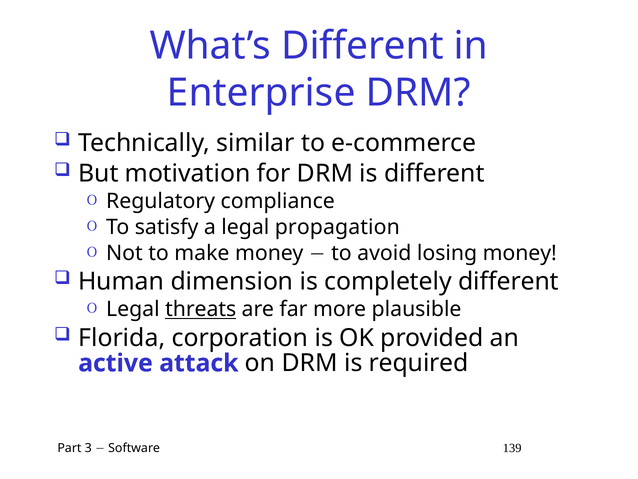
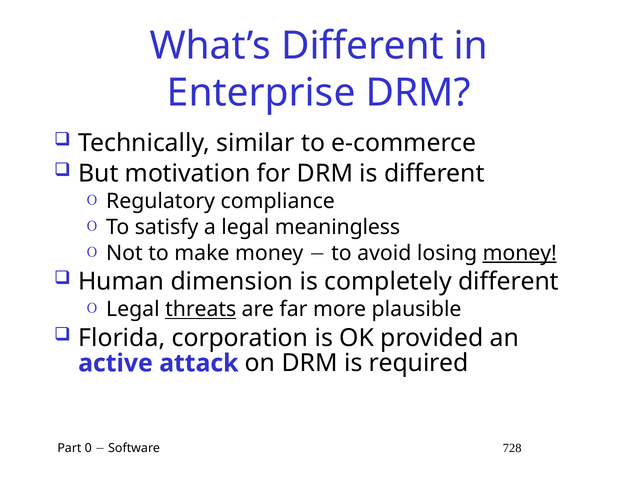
propagation: propagation -> meaningless (337, 227)
money underline: none -> present (520, 253)
3: 3 -> 0 (88, 447)
139: 139 -> 728 (512, 447)
